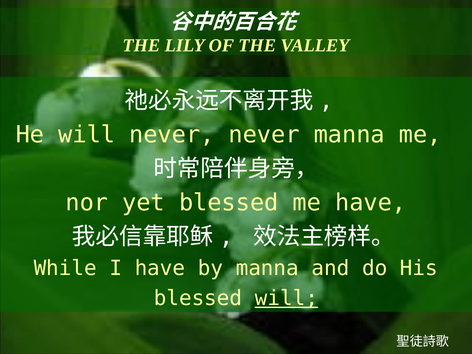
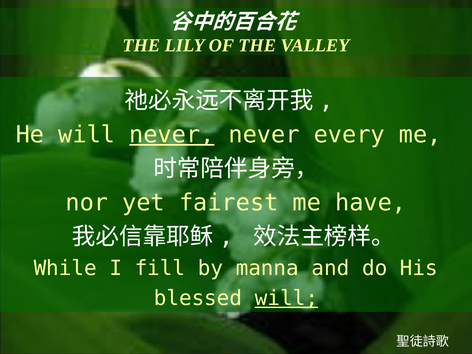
never underline: none -> present (172, 135)
never manna: manna -> every (349, 135)
yet blessed: blessed -> fairest (229, 203)
I have: have -> fill (160, 268)
